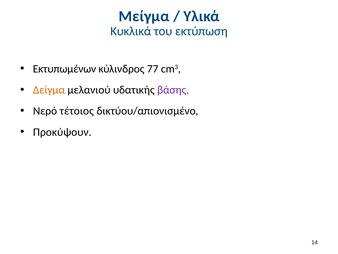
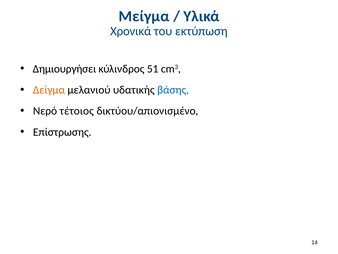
Κυκλικά: Κυκλικά -> Χρονικά (131, 31)
Εκτυπωμένων: Εκτυπωμένων -> Δημιουργήσει (64, 69)
77: 77 -> 51 (153, 69)
βάσης colour: purple -> blue (173, 90)
Προκύψουν: Προκύψουν -> Επίστρωσης (62, 132)
